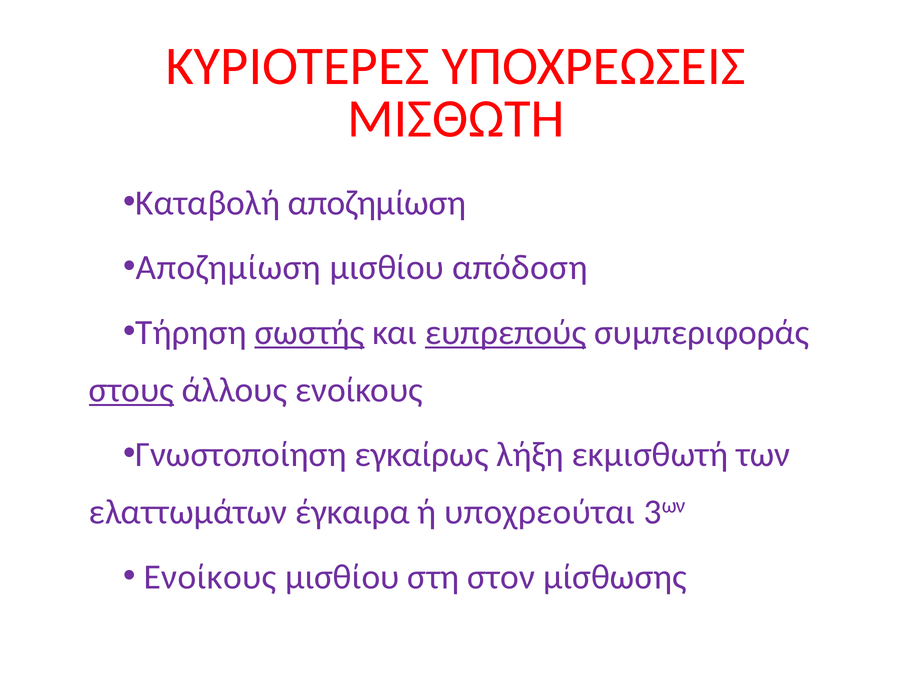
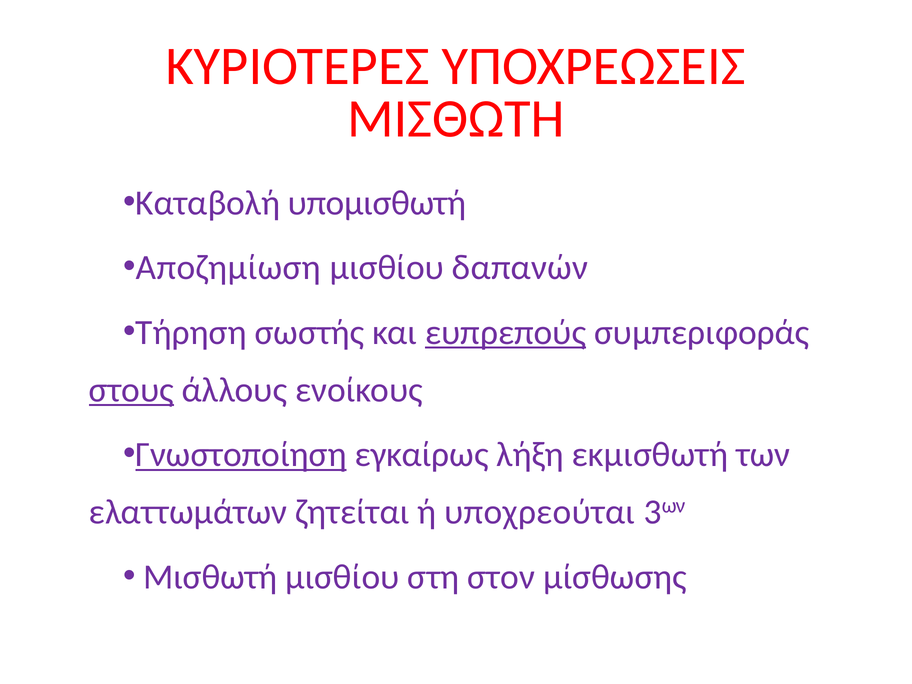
Καταβολή αποζημίωση: αποζημίωση -> υπομισθωτή (377, 203)
απόδοση: απόδοση -> δαπανών (520, 268)
σωστής underline: present -> none (309, 332)
Γνωστοποίηση underline: none -> present (241, 455)
έγκαιρα: έγκαιρα -> ζητείται (352, 512)
Ενοίκους: Ενοίκους -> Μισθωτή (210, 577)
